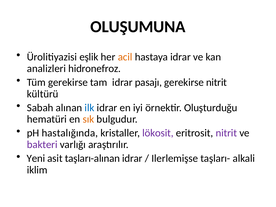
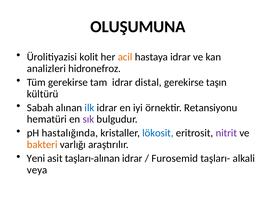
eşlik: eşlik -> kolit (89, 57)
pasajı: pasajı -> distal (148, 82)
gerekirse nitrit: nitrit -> taşın (216, 82)
Oluşturduğu: Oluşturduğu -> Retansiyonu (211, 108)
sık colour: orange -> purple (88, 119)
lökosit colour: purple -> blue (158, 133)
bakteri colour: purple -> orange (42, 145)
Ilerlemişse: Ilerlemişse -> Furosemid (175, 158)
iklim: iklim -> veya (37, 170)
